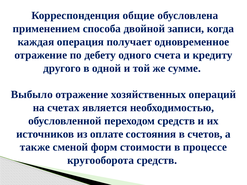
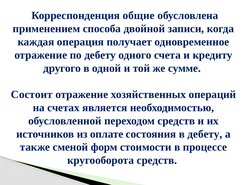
Выбыло: Выбыло -> Состоит (32, 95)
в счетов: счетов -> дебету (205, 134)
